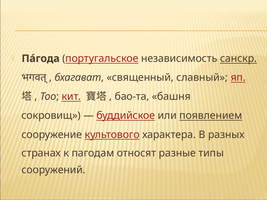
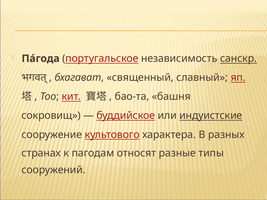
появлением: появлением -> индуистские (211, 116)
